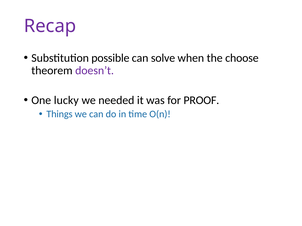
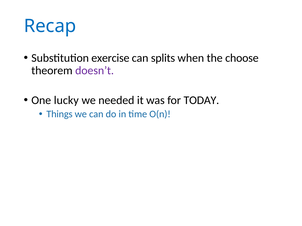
Recap colour: purple -> blue (50, 26)
possible: possible -> exercise (110, 58)
solve: solve -> splits (163, 58)
PROOF: PROOF -> TODAY (201, 101)
